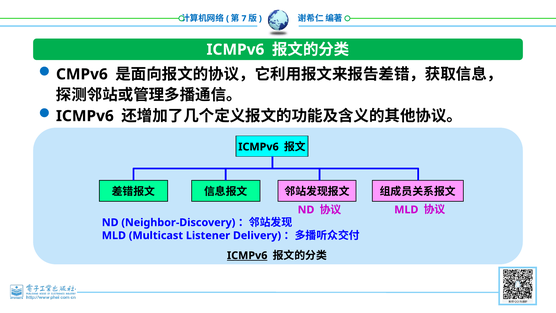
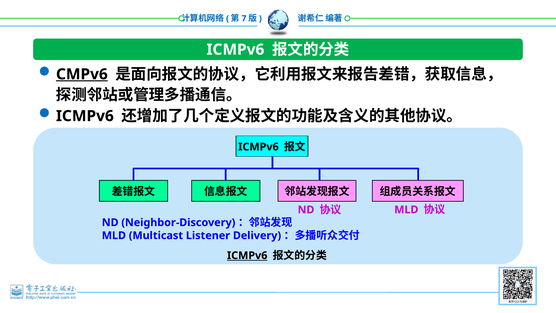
CMPv6 underline: none -> present (82, 74)
